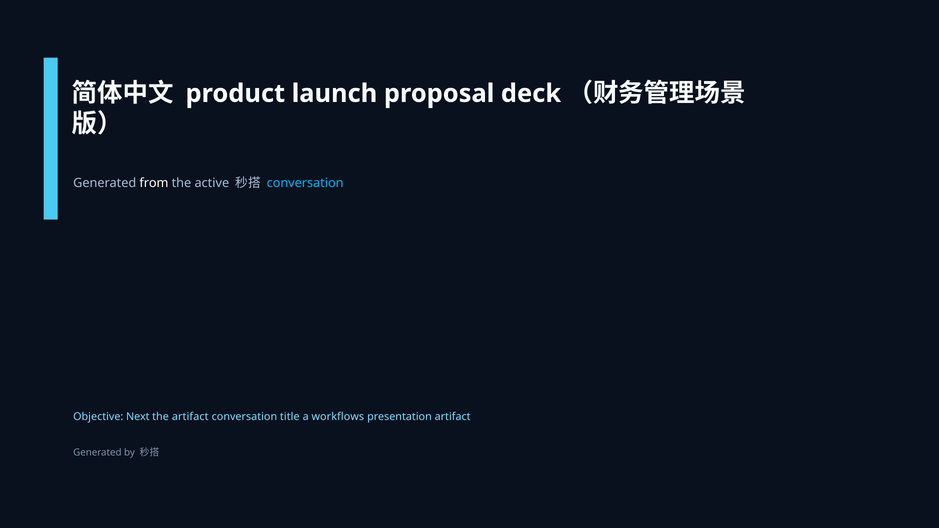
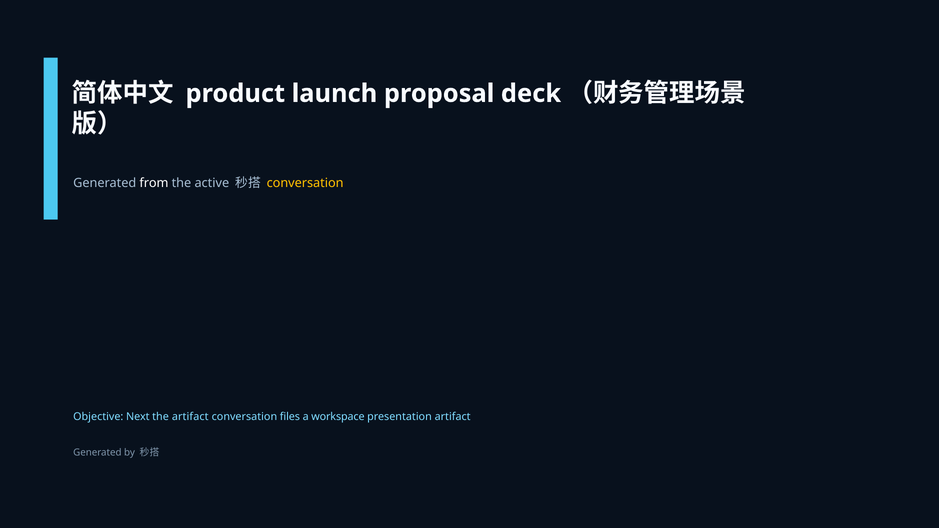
conversation colour: light blue -> yellow (305, 183)
title: title -> files (290, 417)
workflows: workflows -> workspace (338, 417)
